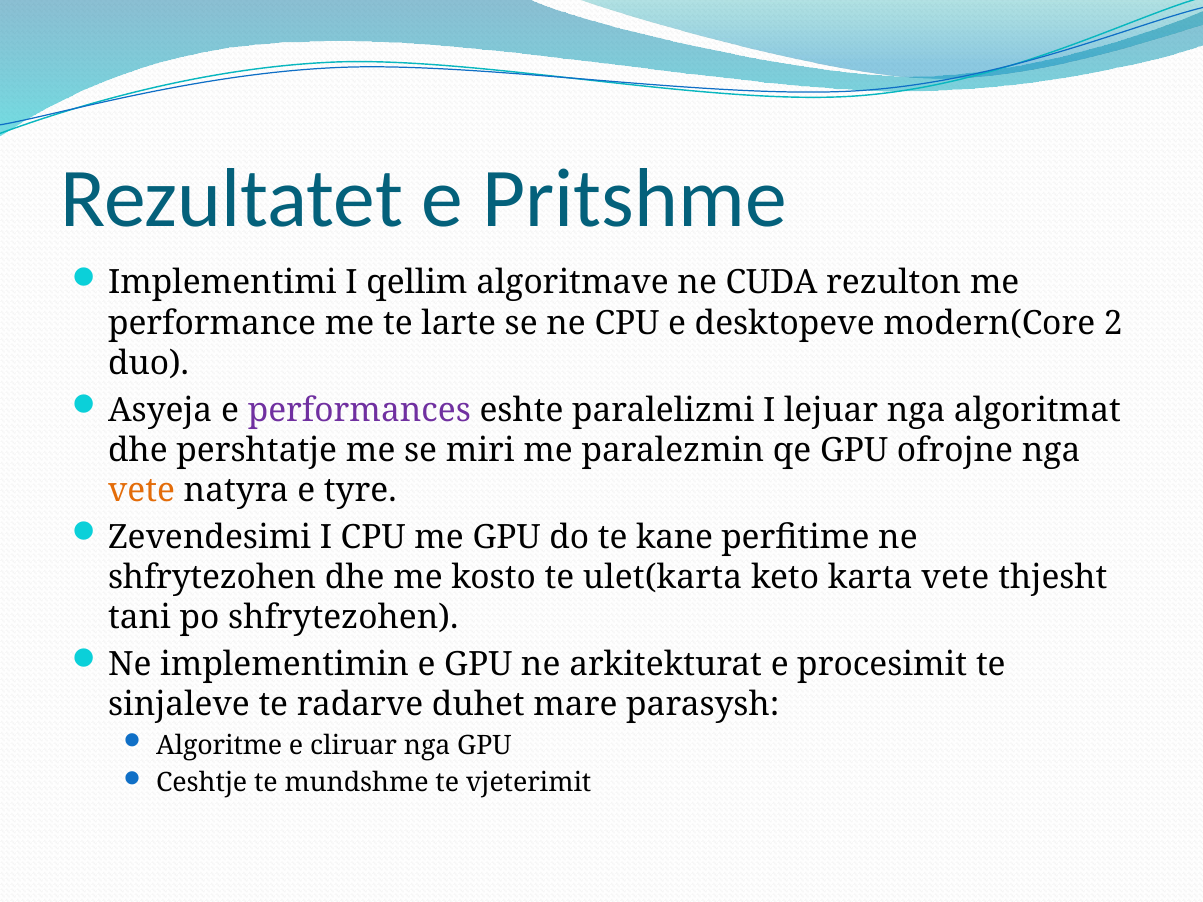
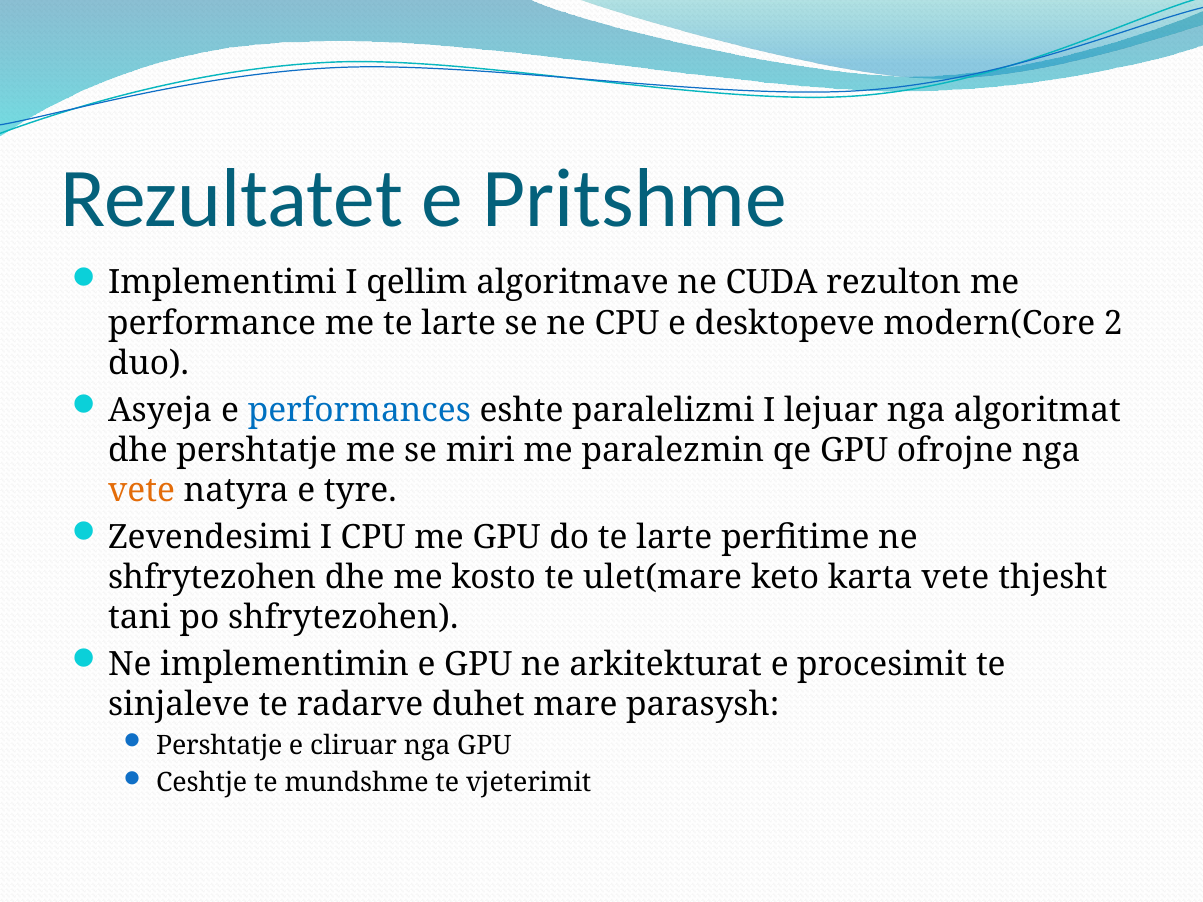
performances colour: purple -> blue (359, 410)
do te kane: kane -> larte (674, 537)
ulet(karta: ulet(karta -> ulet(mare (662, 577)
Algoritme: Algoritme -> Pershtatje (219, 746)
